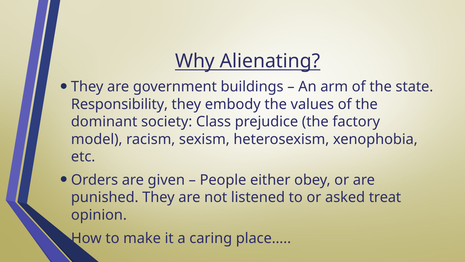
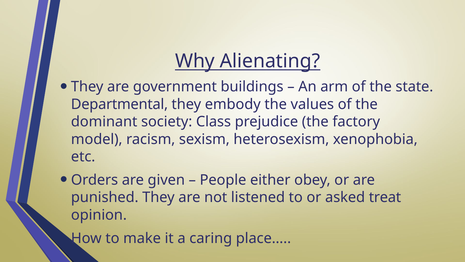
Responsibility: Responsibility -> Departmental (119, 104)
